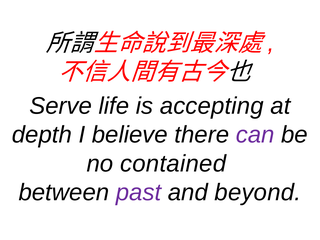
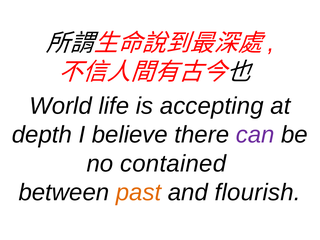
Serve: Serve -> World (61, 106)
past colour: purple -> orange (139, 192)
beyond: beyond -> flourish (258, 192)
